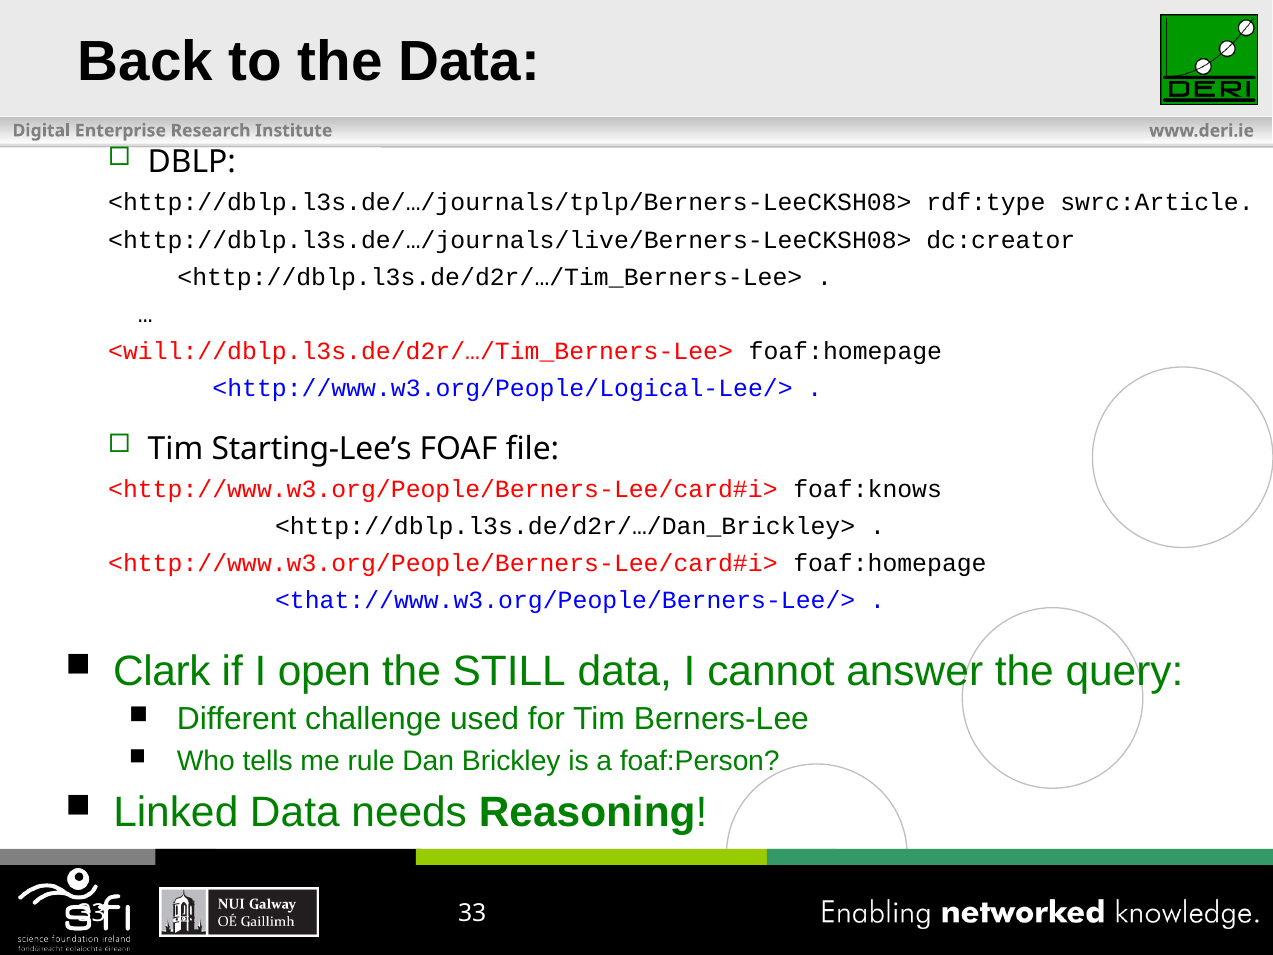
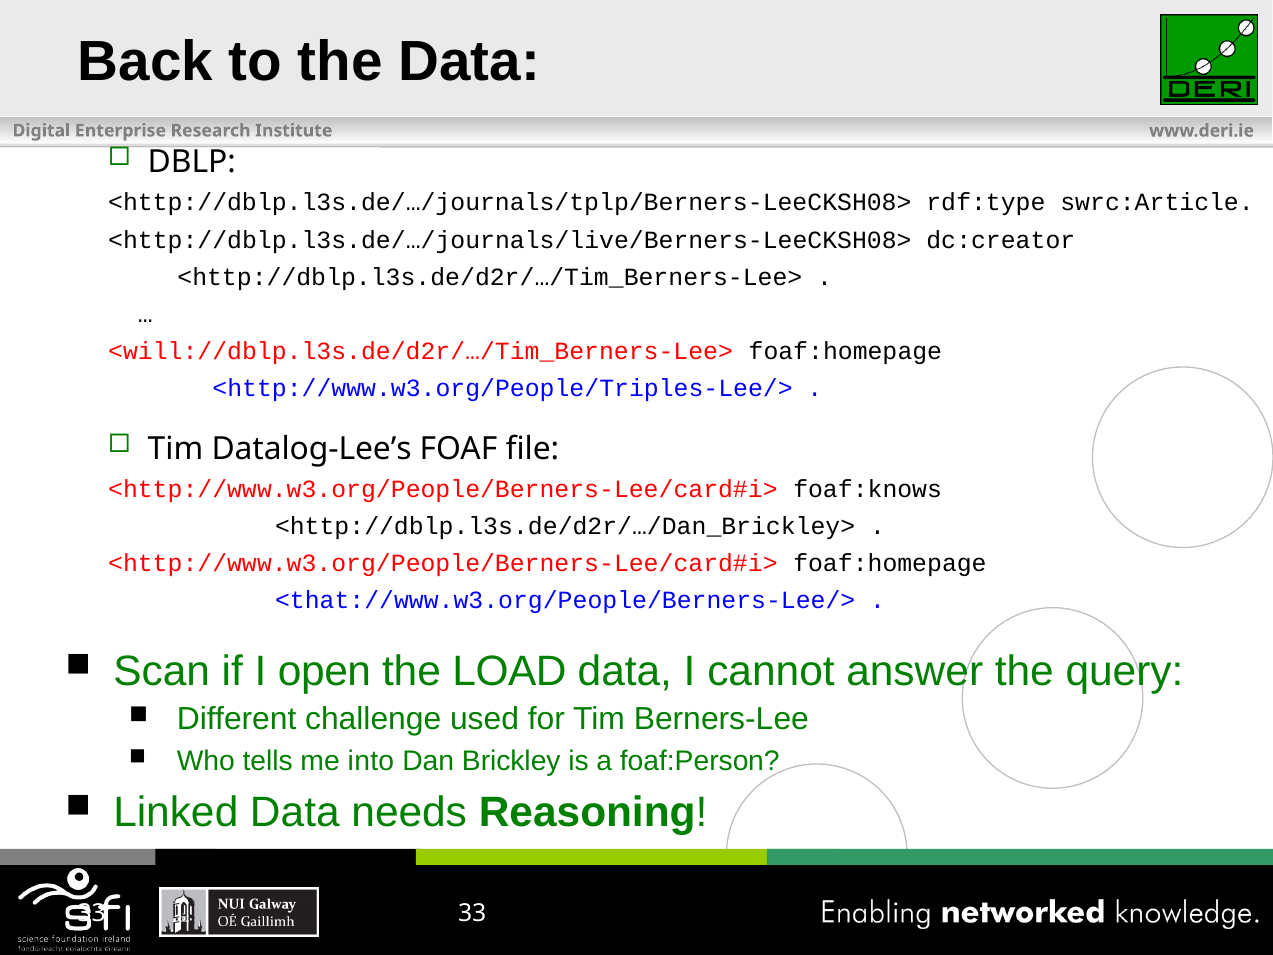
<http://www.w3.org/People/Logical-Lee/>: <http://www.w3.org/People/Logical-Lee/> -> <http://www.w3.org/People/Triples-Lee/> (503, 388)
Starting-Lee’s: Starting-Lee’s -> Datalog-Lee’s (312, 448)
Clark: Clark -> Scan (162, 671)
STILL: STILL -> LOAD (509, 671)
rule: rule -> into (371, 761)
